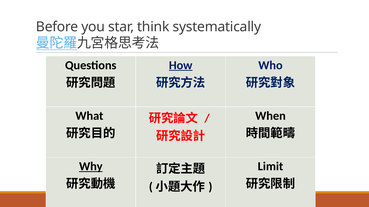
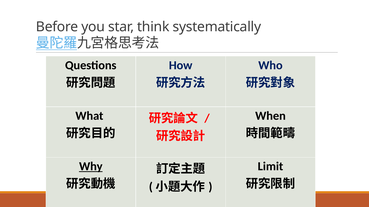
How underline: present -> none (181, 65)
